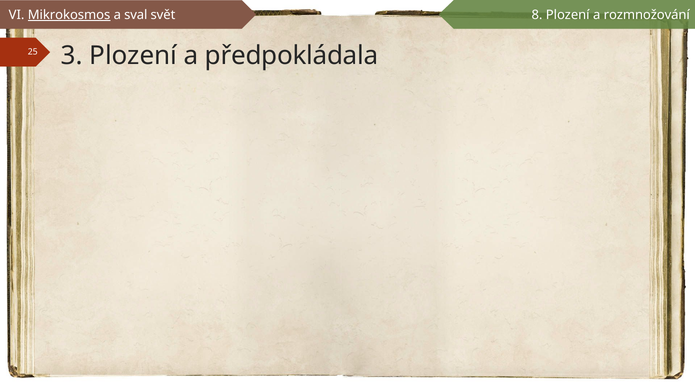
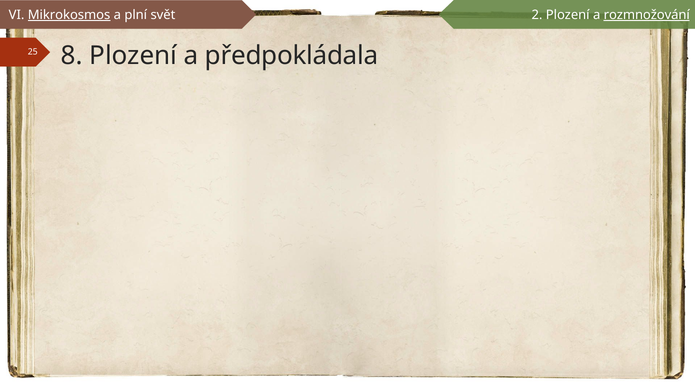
sval: sval -> plní (136, 15)
8: 8 -> 2 (537, 15)
rozmnožování underline: none -> present (647, 15)
3: 3 -> 8 (72, 56)
